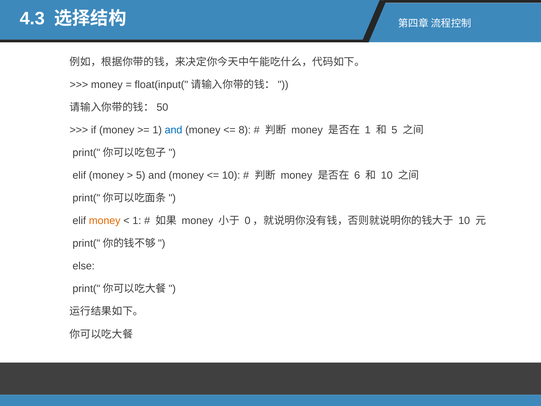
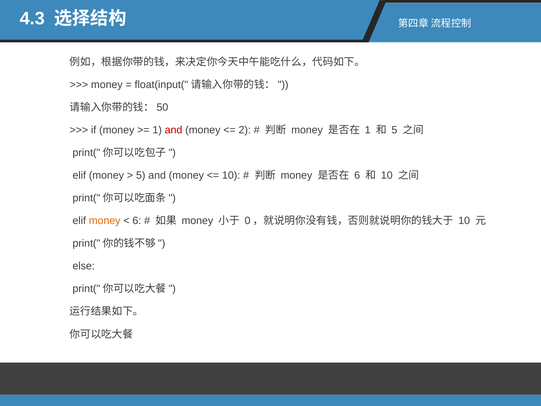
and colour: blue -> red (174, 130)
8: 8 -> 2 (245, 130)
1: 1 -> 6 (137, 221)
